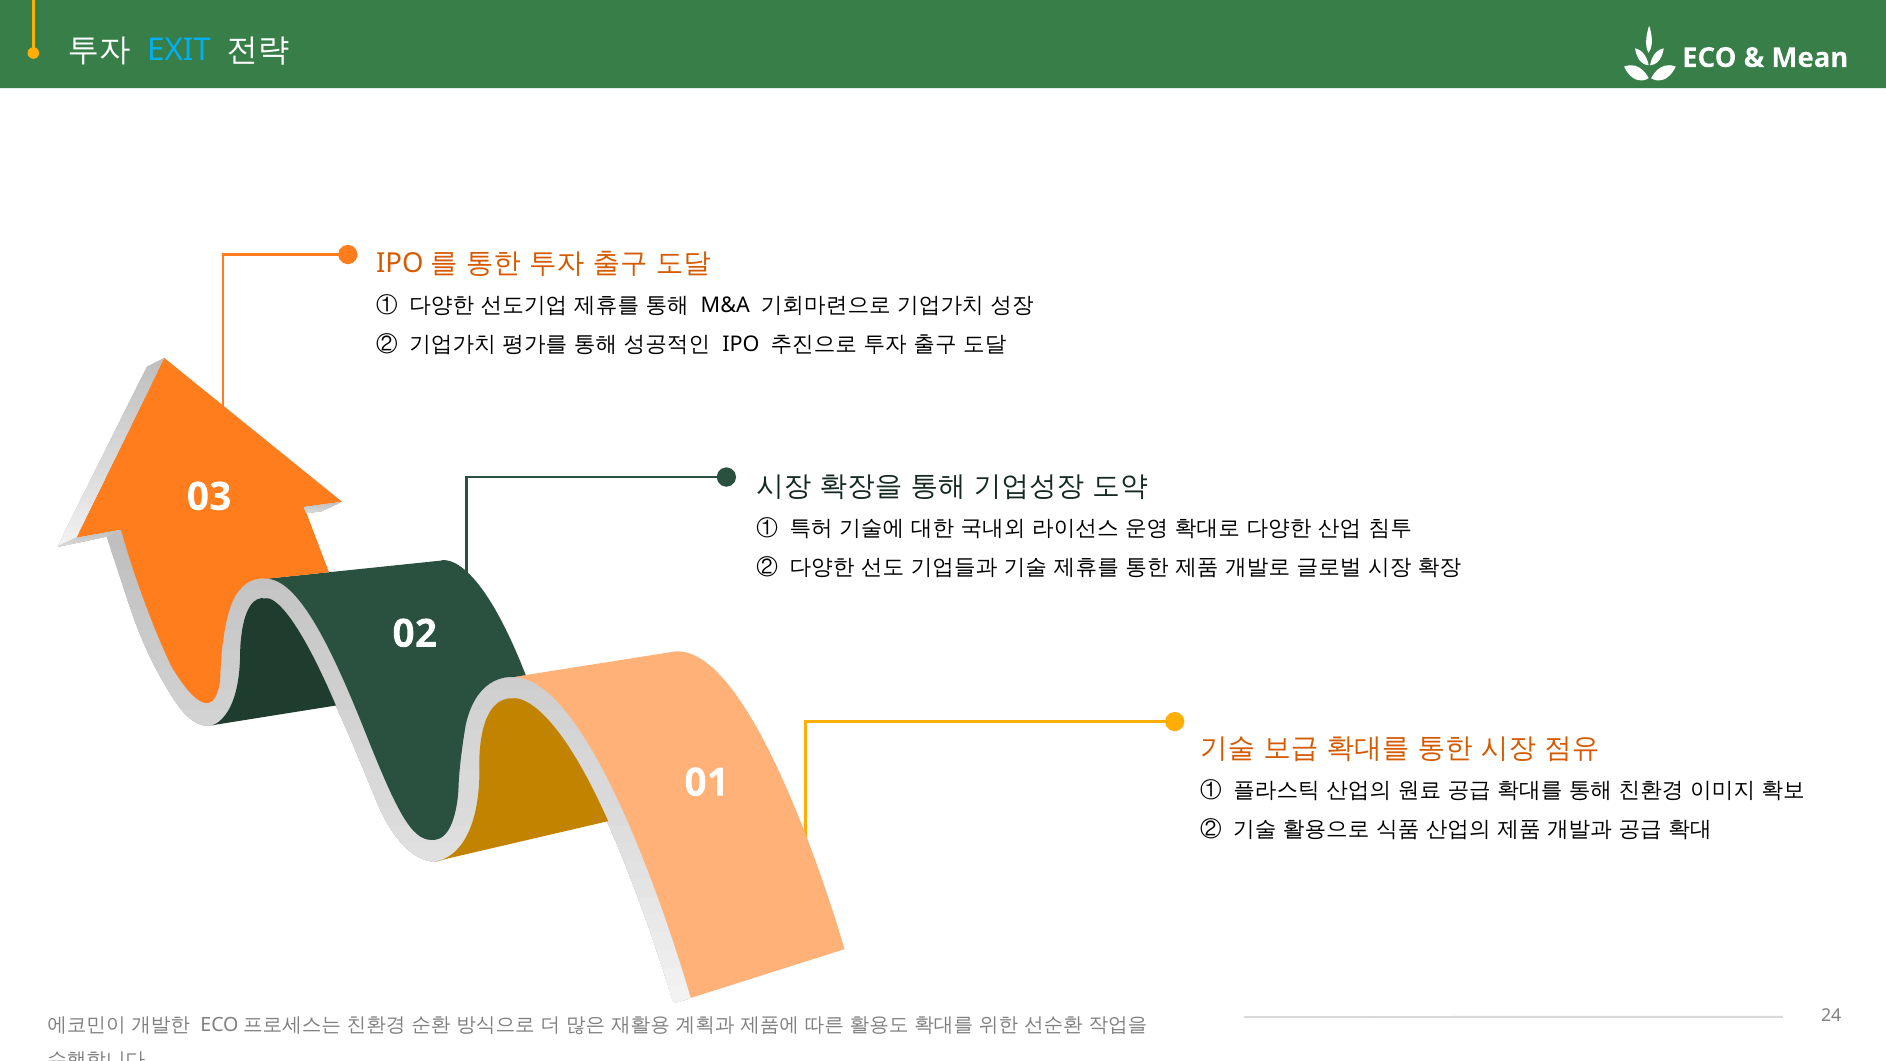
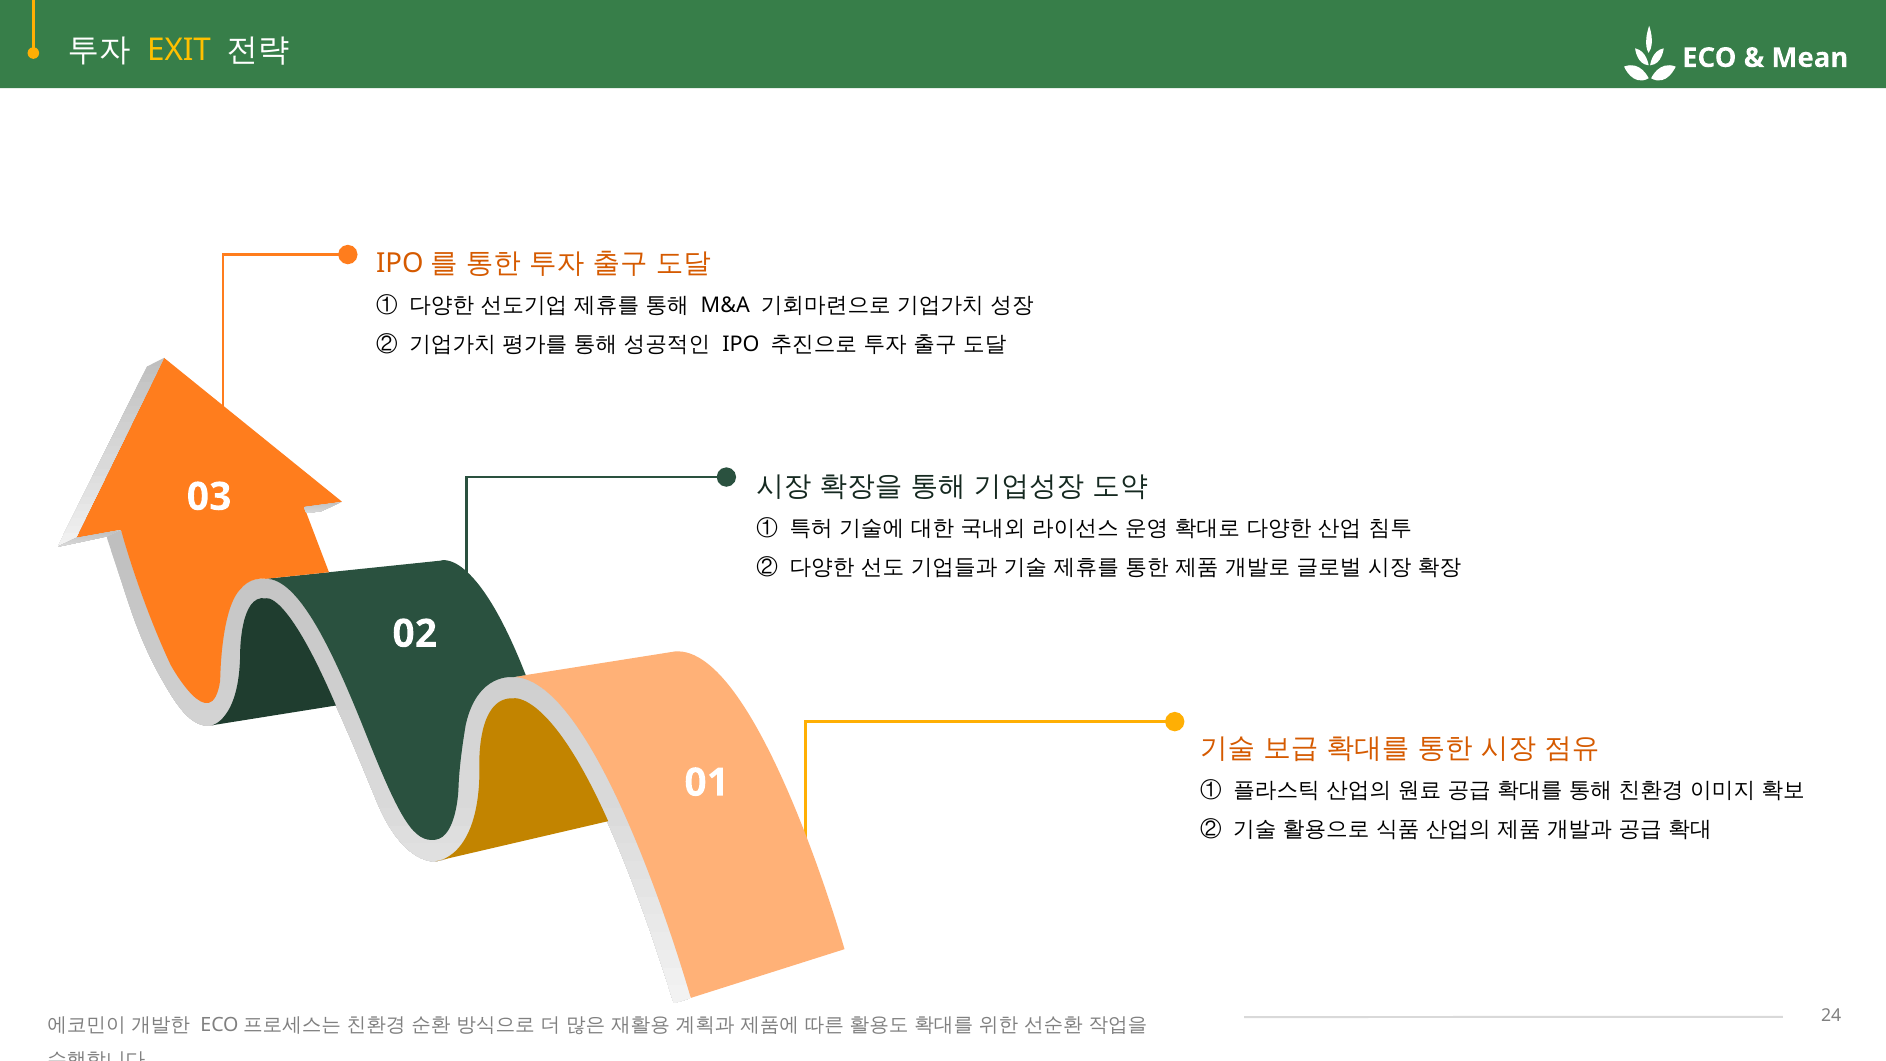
EXIT colour: light blue -> yellow (179, 51)
